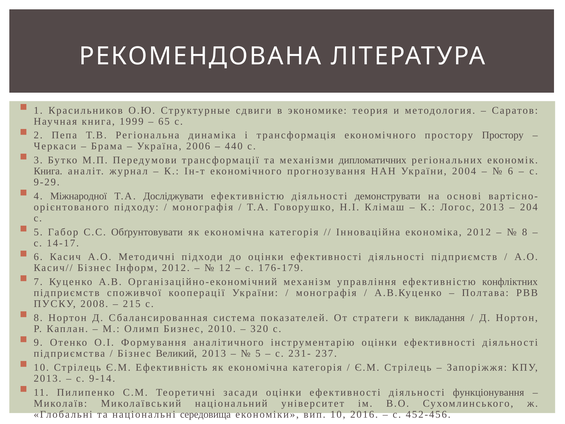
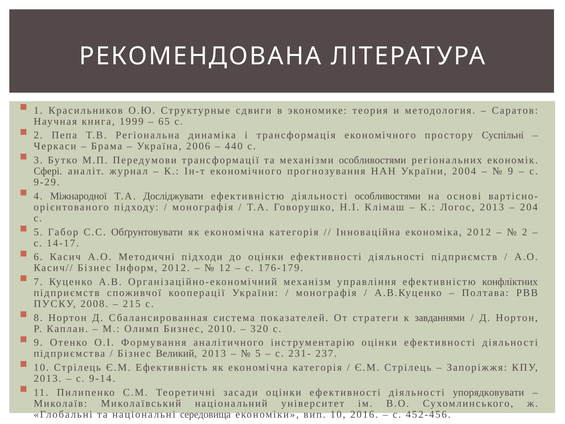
простору Простору: Простору -> Суспільні (503, 135)
механізми дипломатичних: дипломатичних -> особливостями (372, 160)
Книга: Книга -> Сфері (48, 171)
6: 6 -> 9 (510, 171)
діяльності демонструвати: демонструвати -> особливостями (388, 196)
8: 8 -> 2 (525, 232)
викладання: викладання -> завданнями (440, 317)
функціонування: функціонування -> упорядковувати (488, 392)
